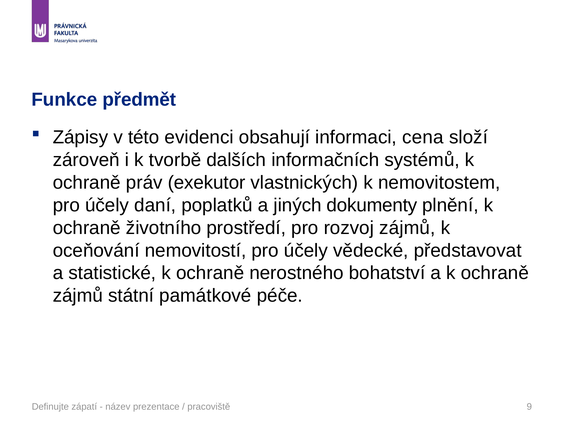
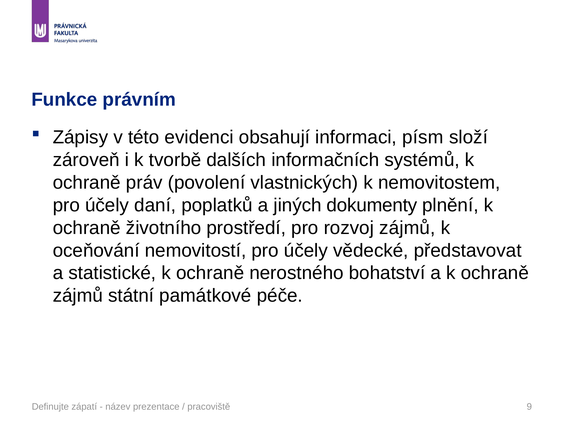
předmět: předmět -> právním (139, 99)
cena: cena -> písm (423, 137)
exekutor: exekutor -> povolení (206, 183)
